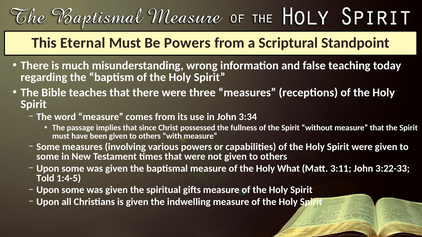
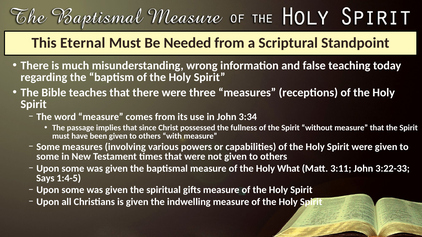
Be Powers: Powers -> Needed (187, 43)
Told: Told -> Says (45, 179)
